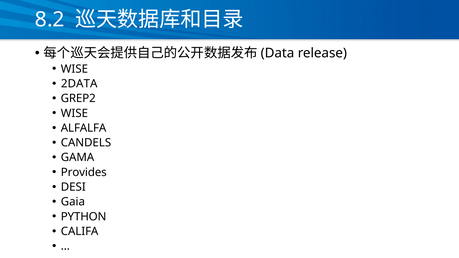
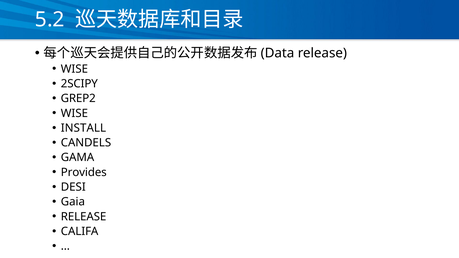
8.2: 8.2 -> 5.2 (50, 20)
2DATA: 2DATA -> 2SCIPY (79, 84)
ALFALFA: ALFALFA -> INSTALL (83, 128)
PYTHON: PYTHON -> RELEASE (84, 217)
